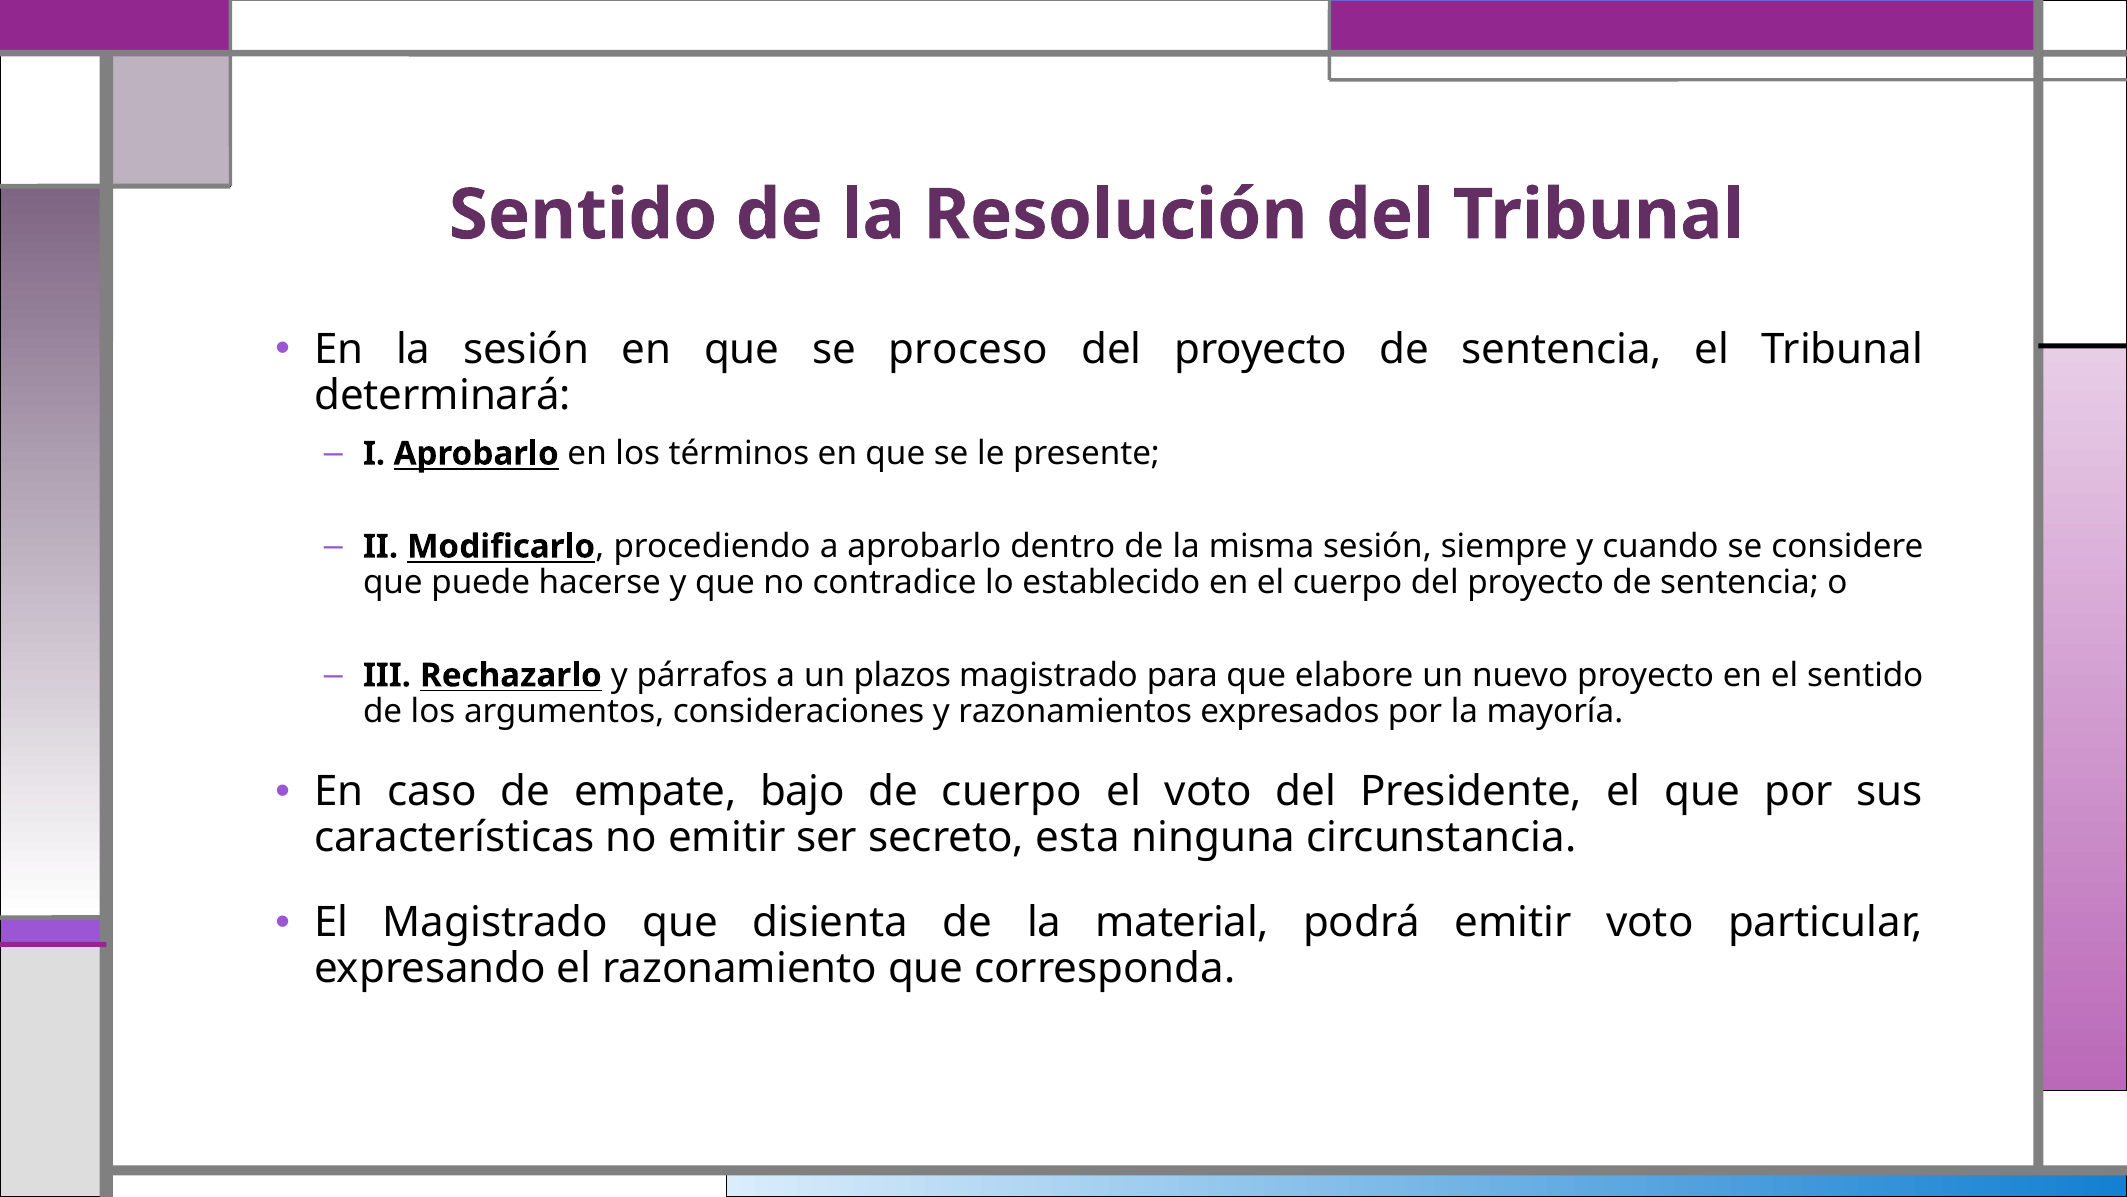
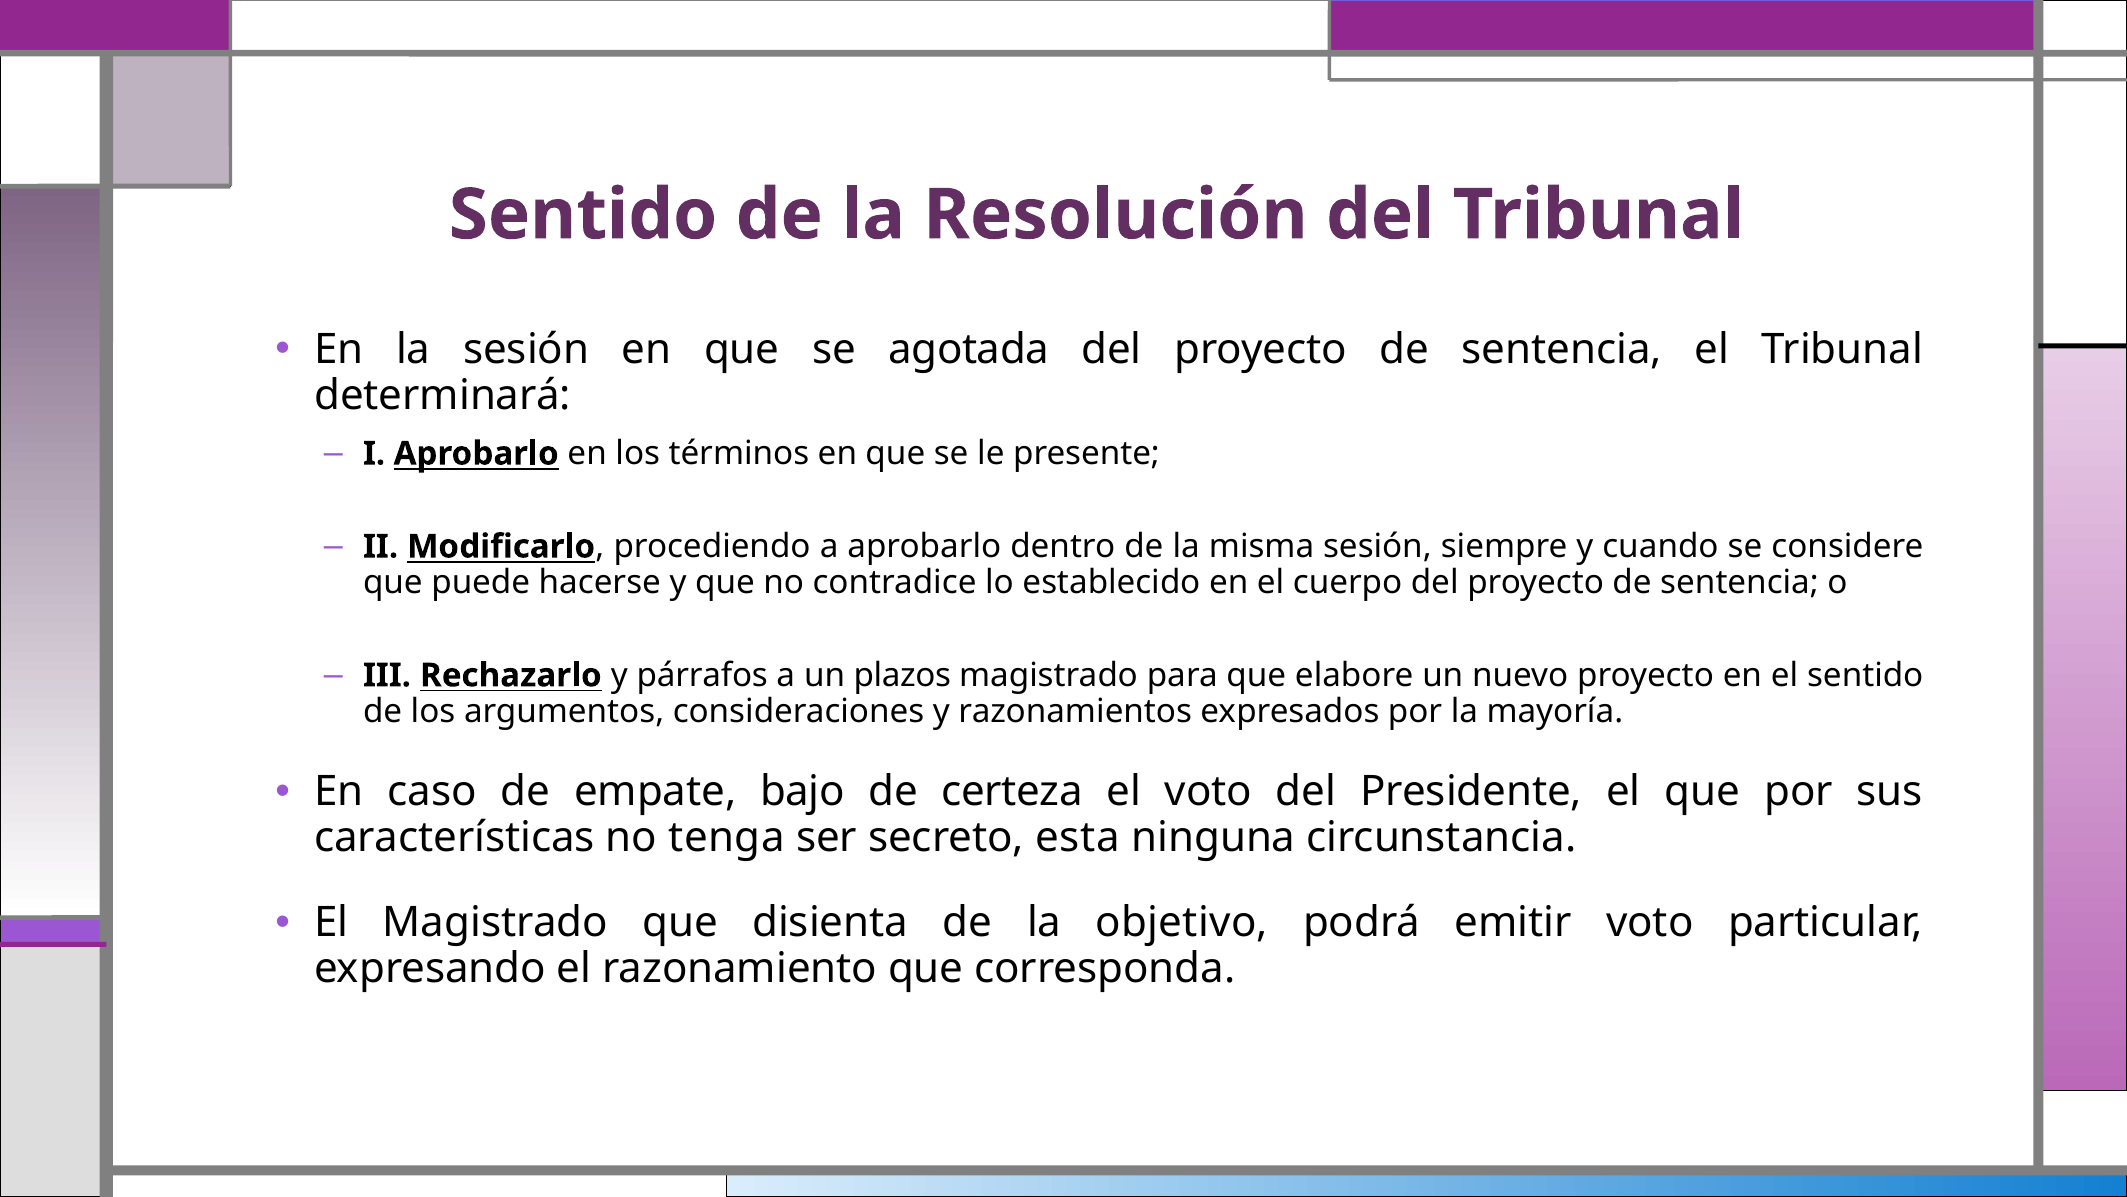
proceso: proceso -> agotada (969, 350)
de cuerpo: cuerpo -> certeza (1012, 792)
no emitir: emitir -> tenga (727, 837)
material: material -> objetivo (1182, 923)
